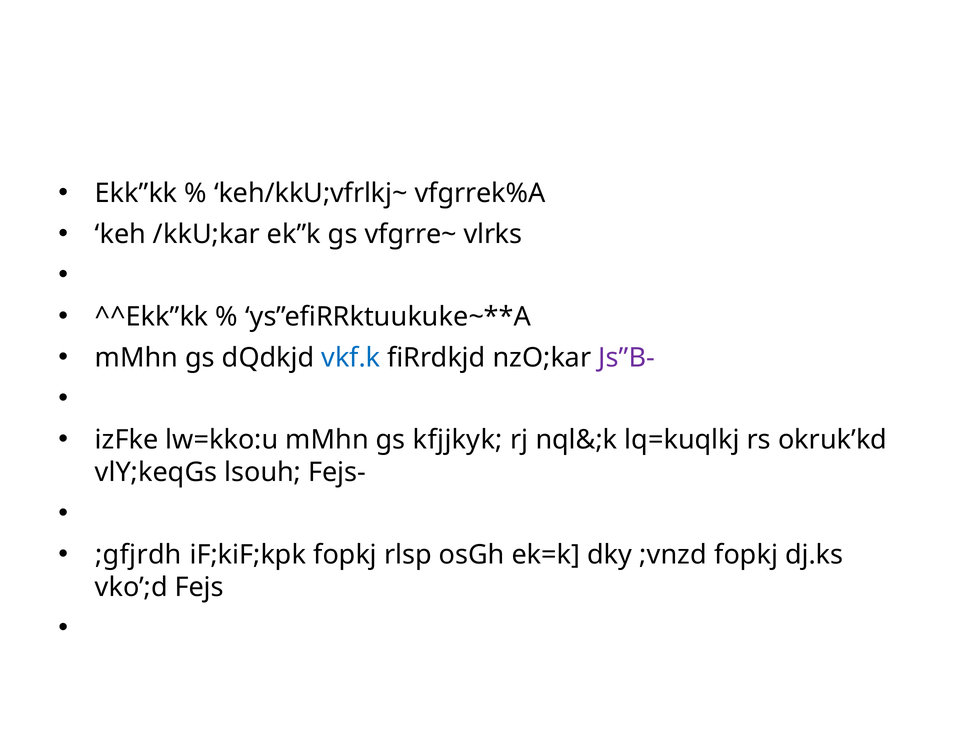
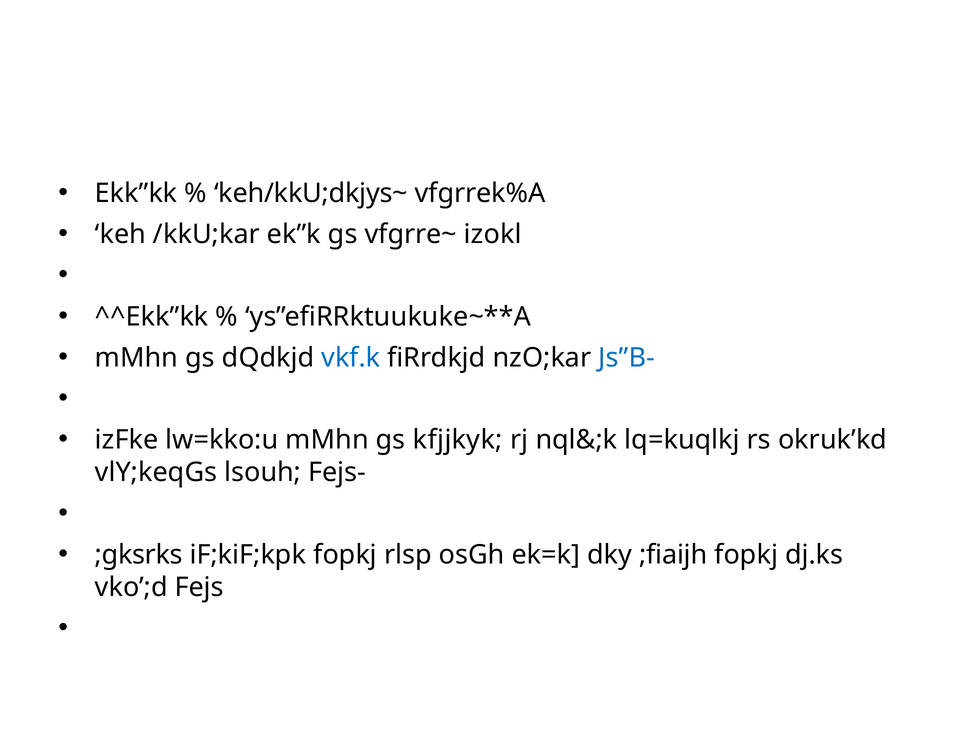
keh/kkU;vfrlkj~: keh/kkU;vfrlkj~ -> keh/kkU;dkjys~ (311, 193)
vlrks: vlrks -> izokl (493, 234)
Js”B- colour: purple -> blue (627, 358)
;gfjrdh: ;gfjrdh -> ;gksrks (139, 555)
;vnzd: ;vnzd -> ;fiaijh (673, 555)
